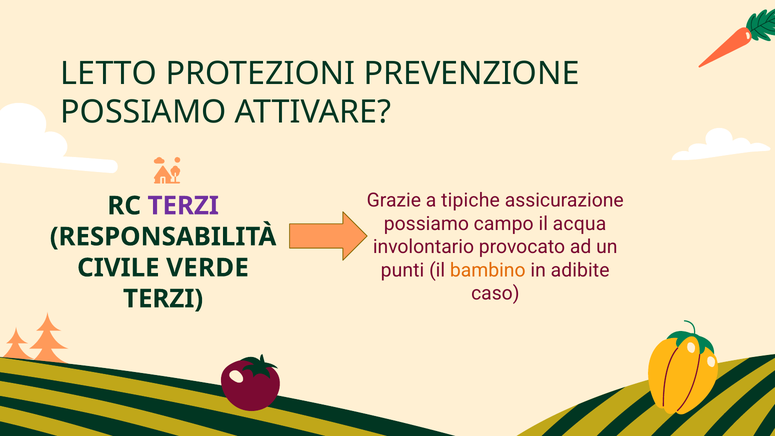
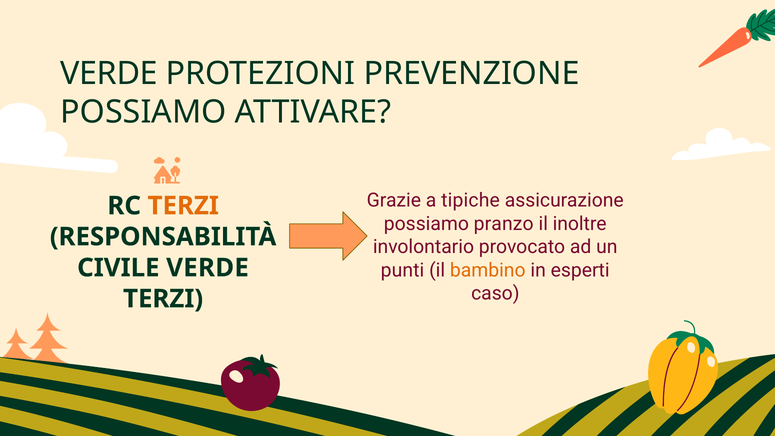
LETTO: LETTO -> VERDE (109, 74)
TERZI colour: purple -> orange (183, 206)
campo: campo -> pranzo (504, 224)
acqua: acqua -> inoltre (580, 224)
adibite: adibite -> esperti (580, 270)
